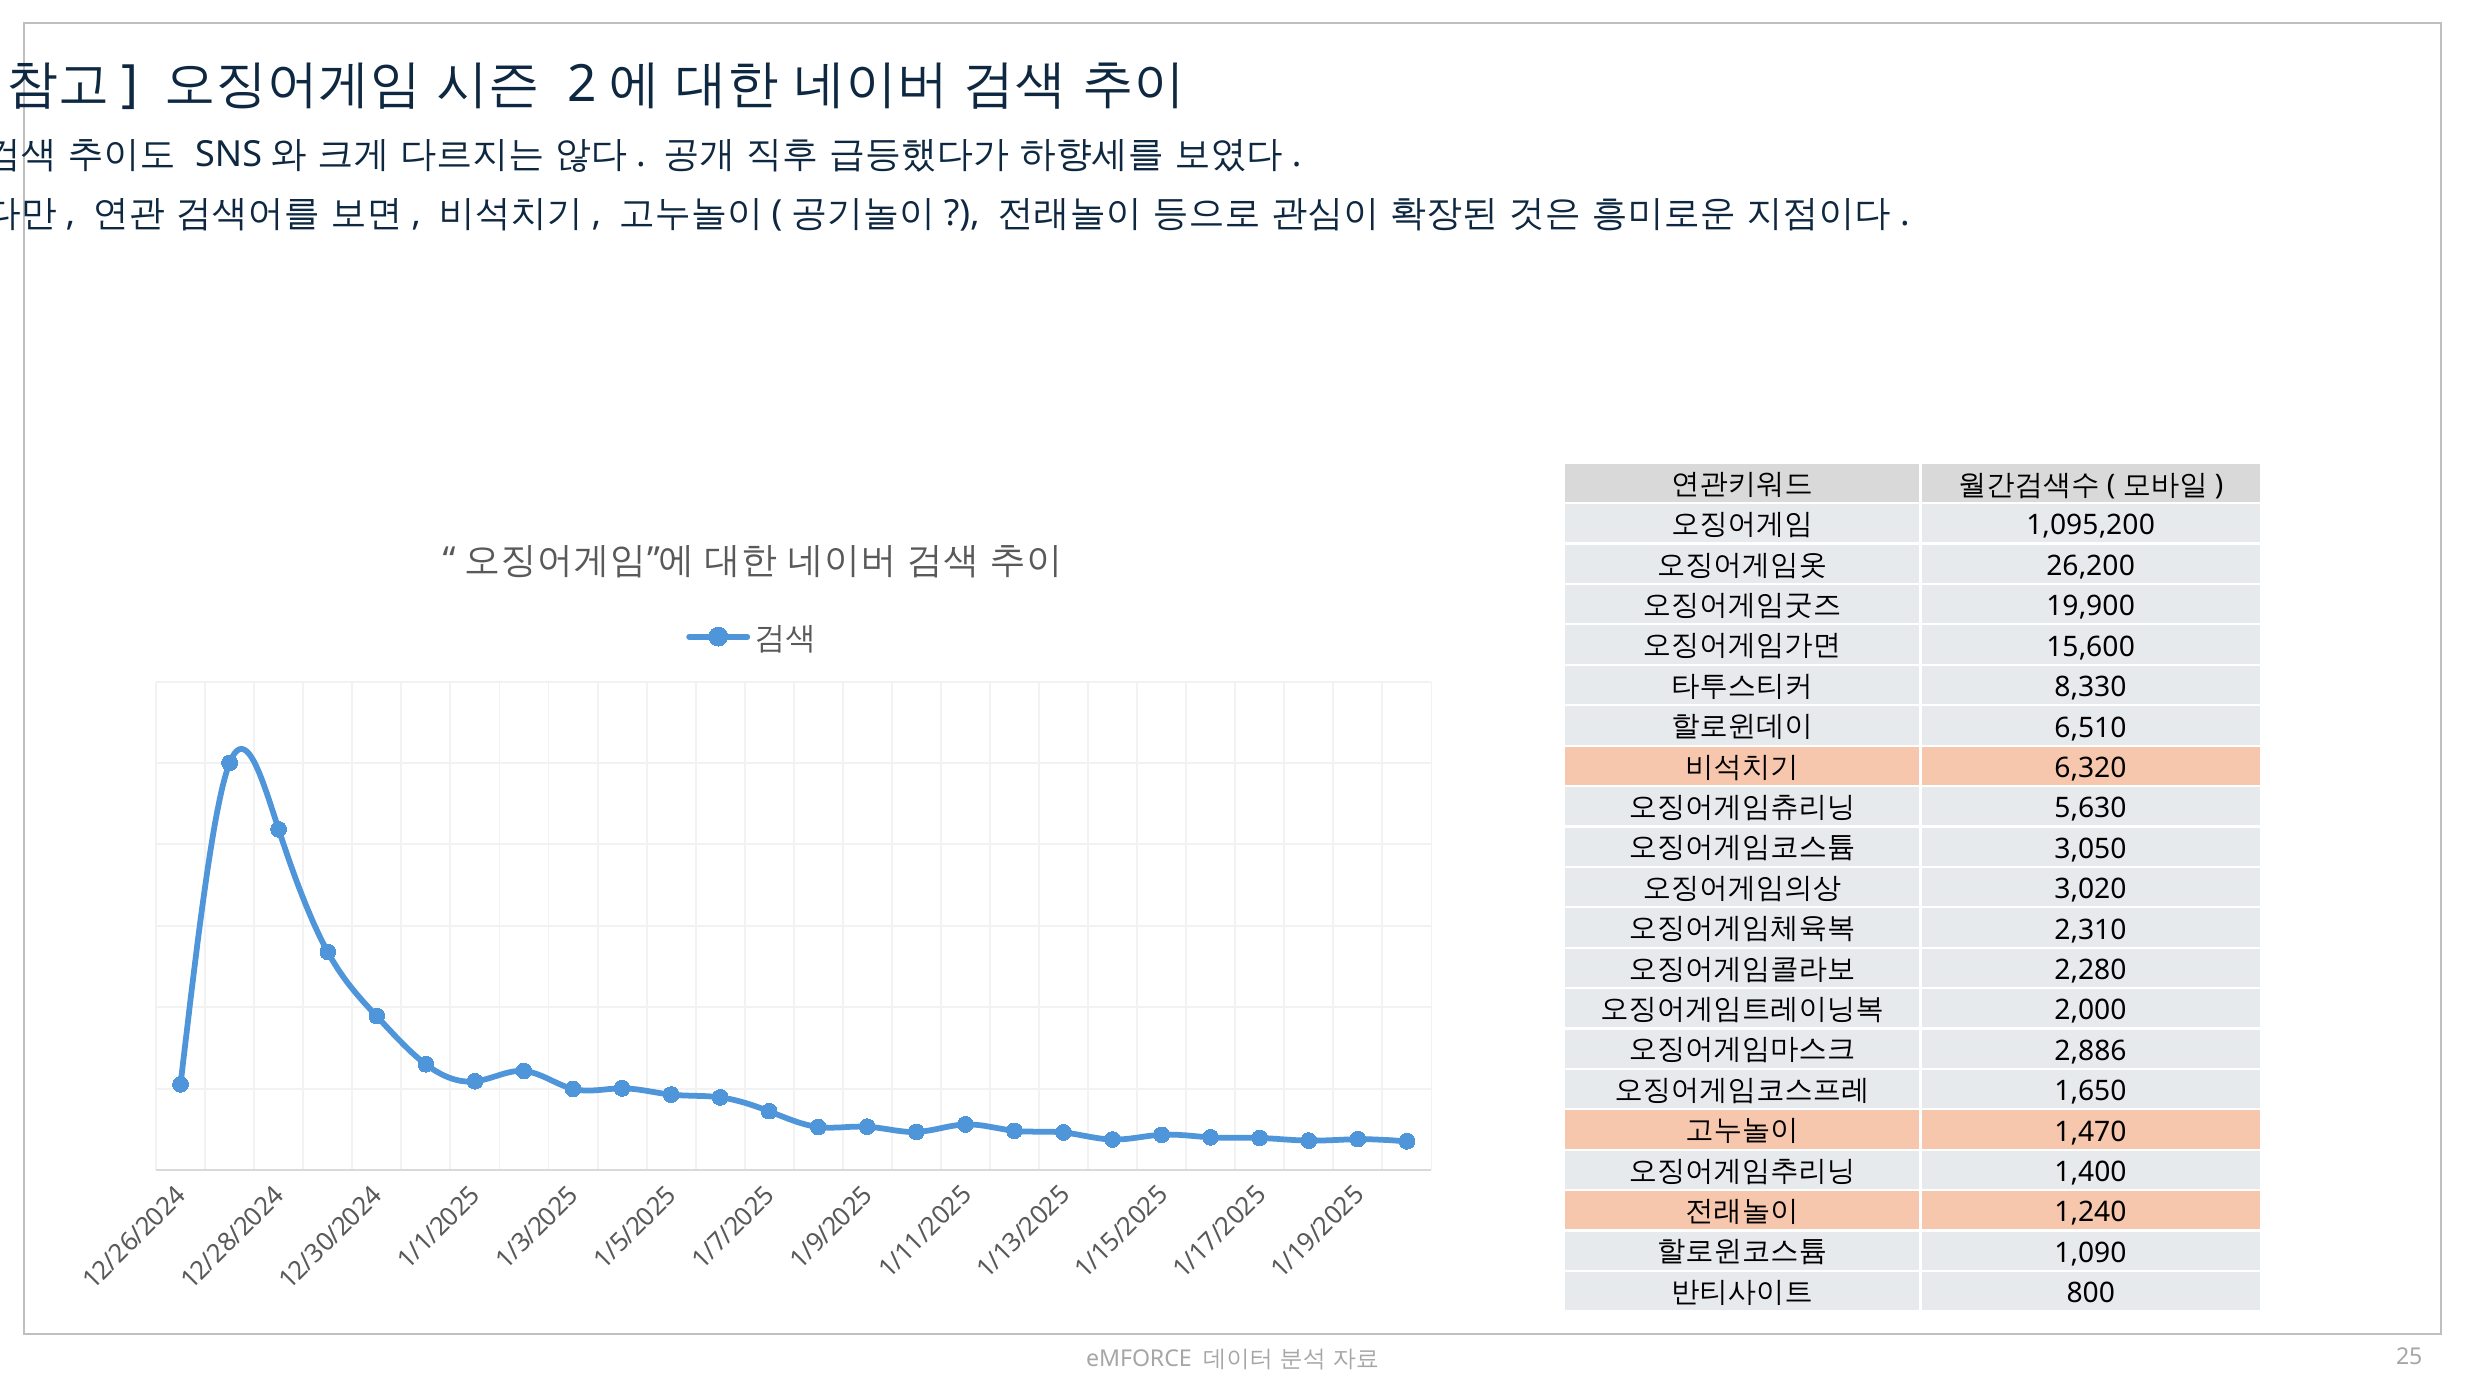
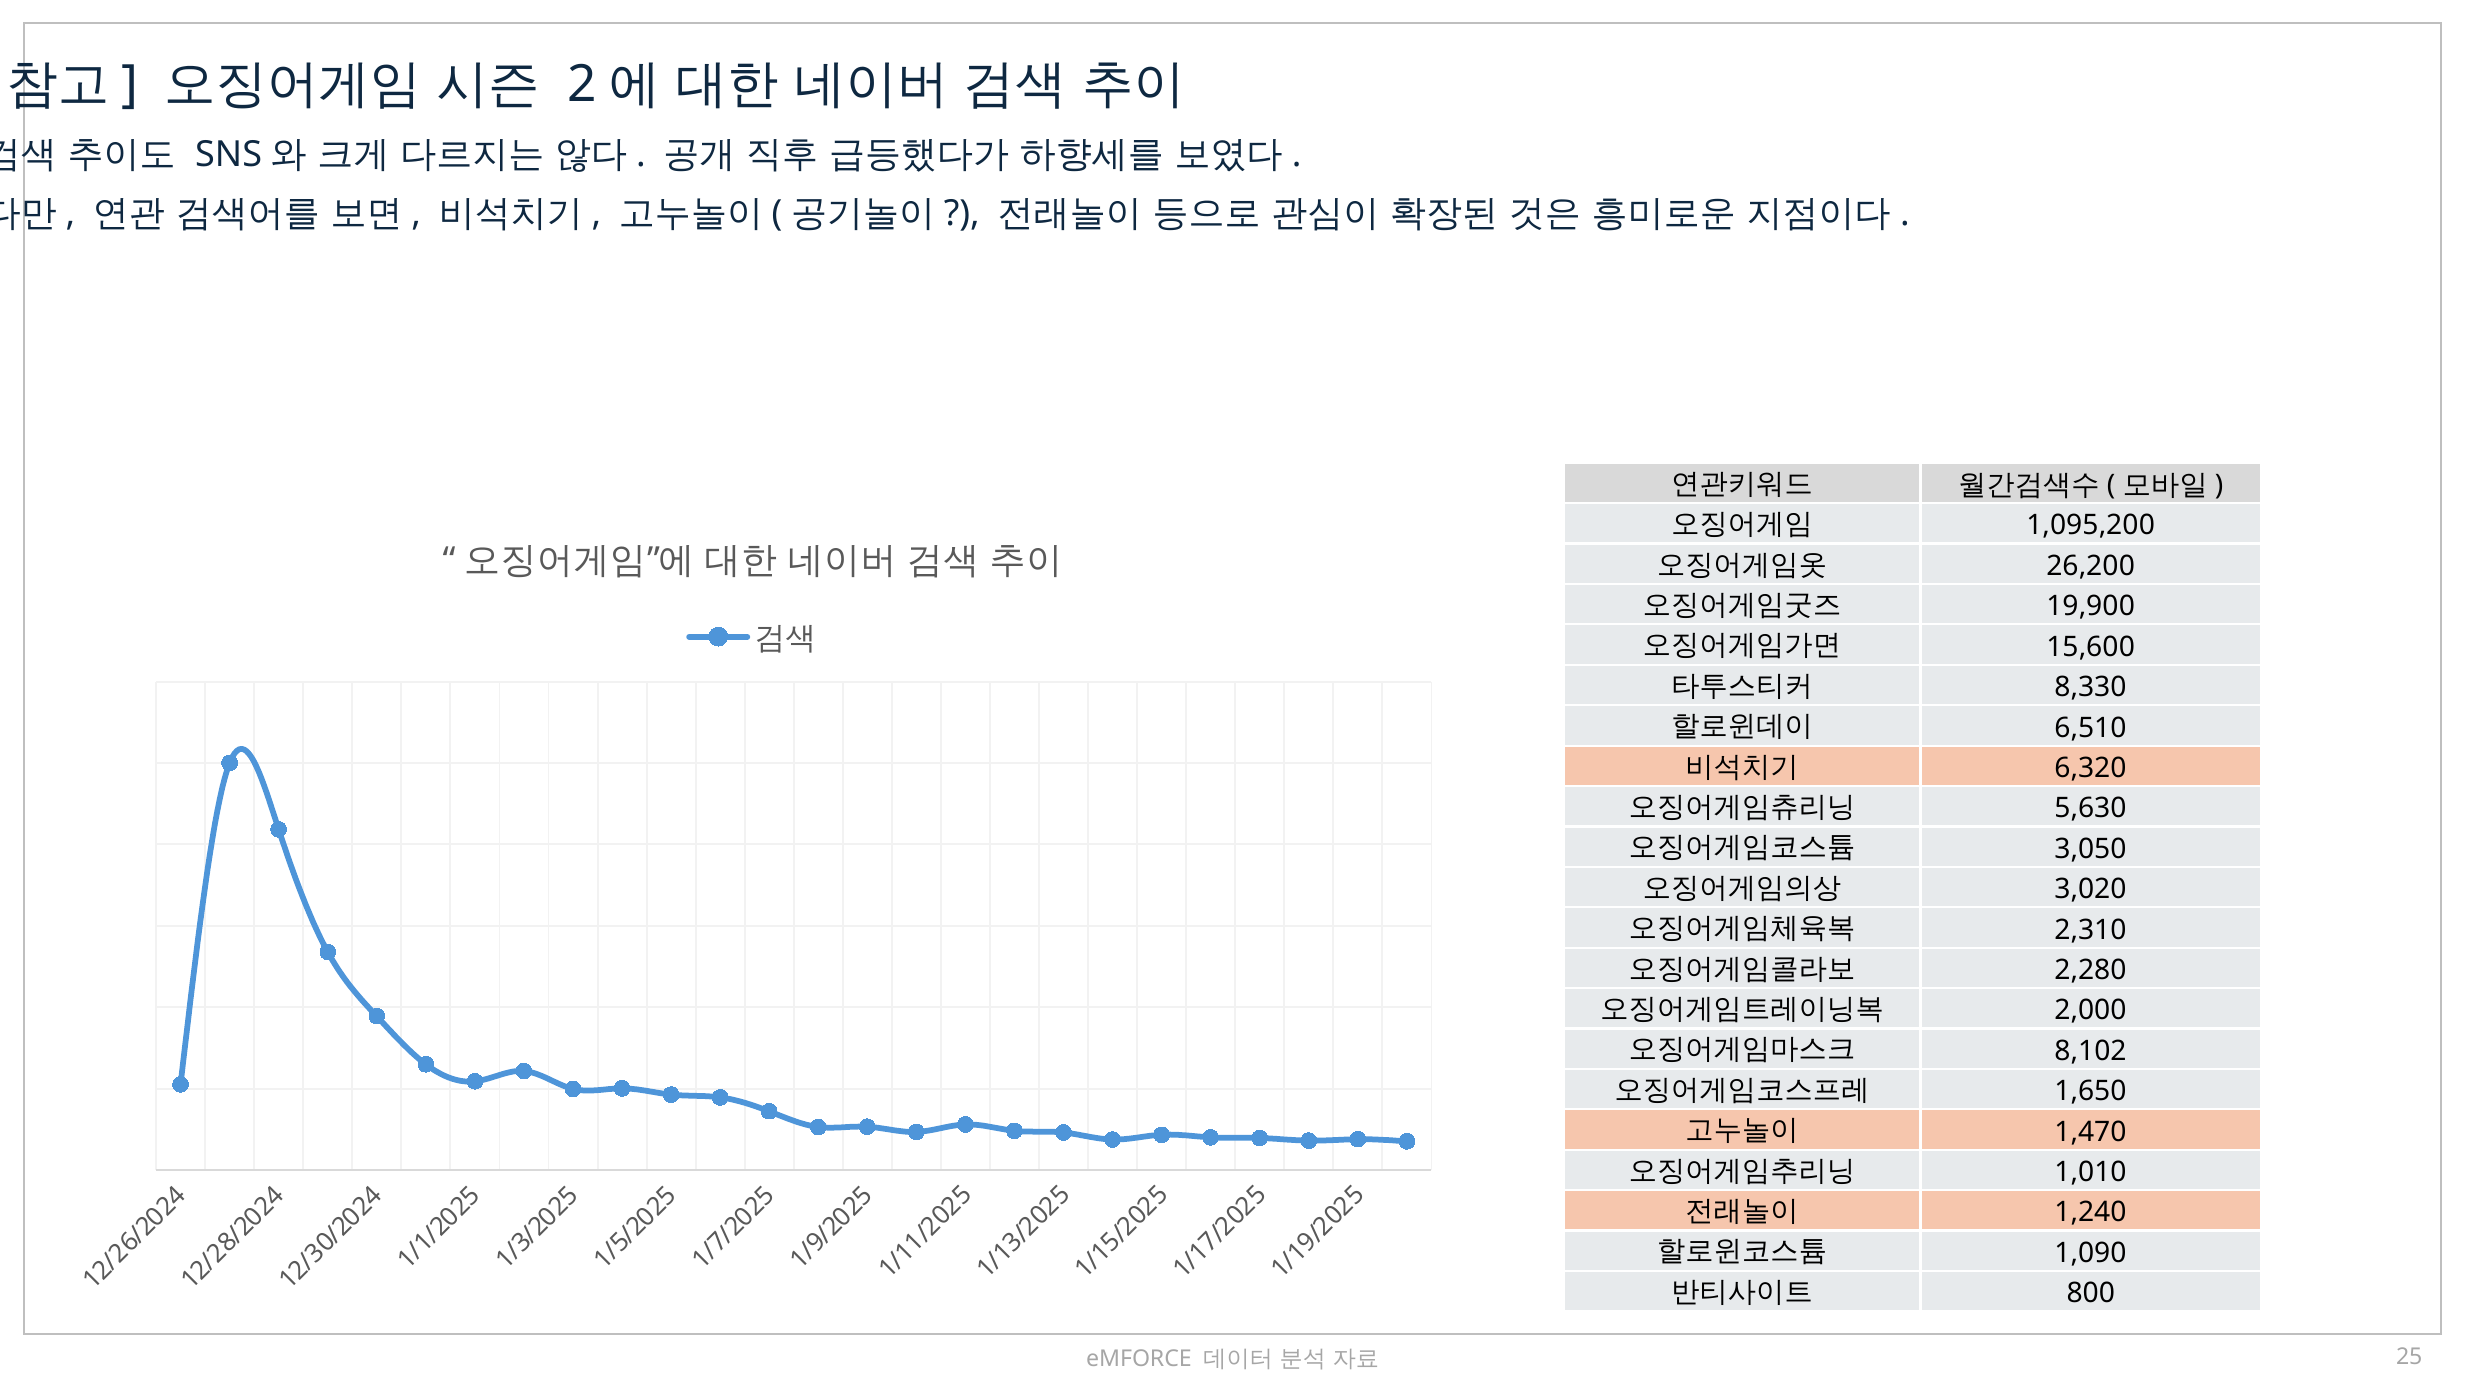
2,886: 2,886 -> 8,102 (2091, 1051)
1,400: 1,400 -> 1,010 (2091, 1172)
